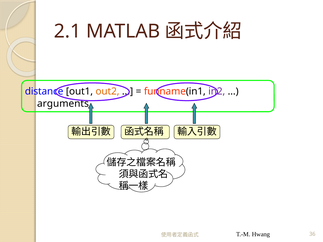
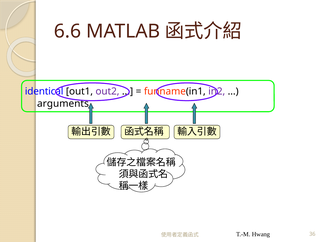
2.1: 2.1 -> 6.6 (67, 31)
distance: distance -> identical (44, 91)
out2 colour: orange -> purple (107, 91)
